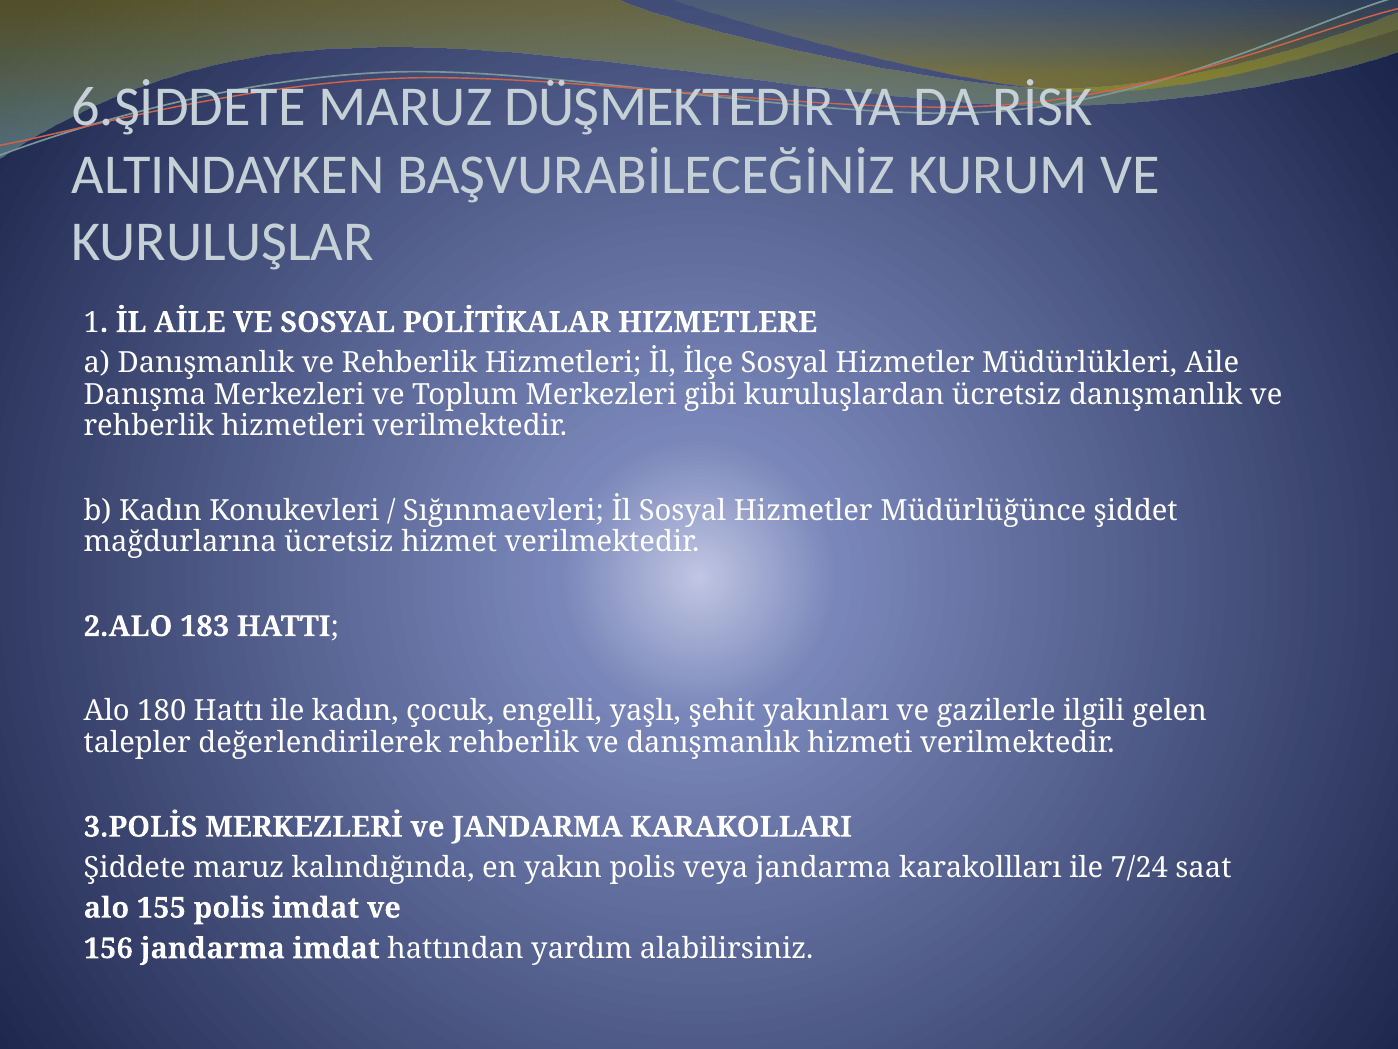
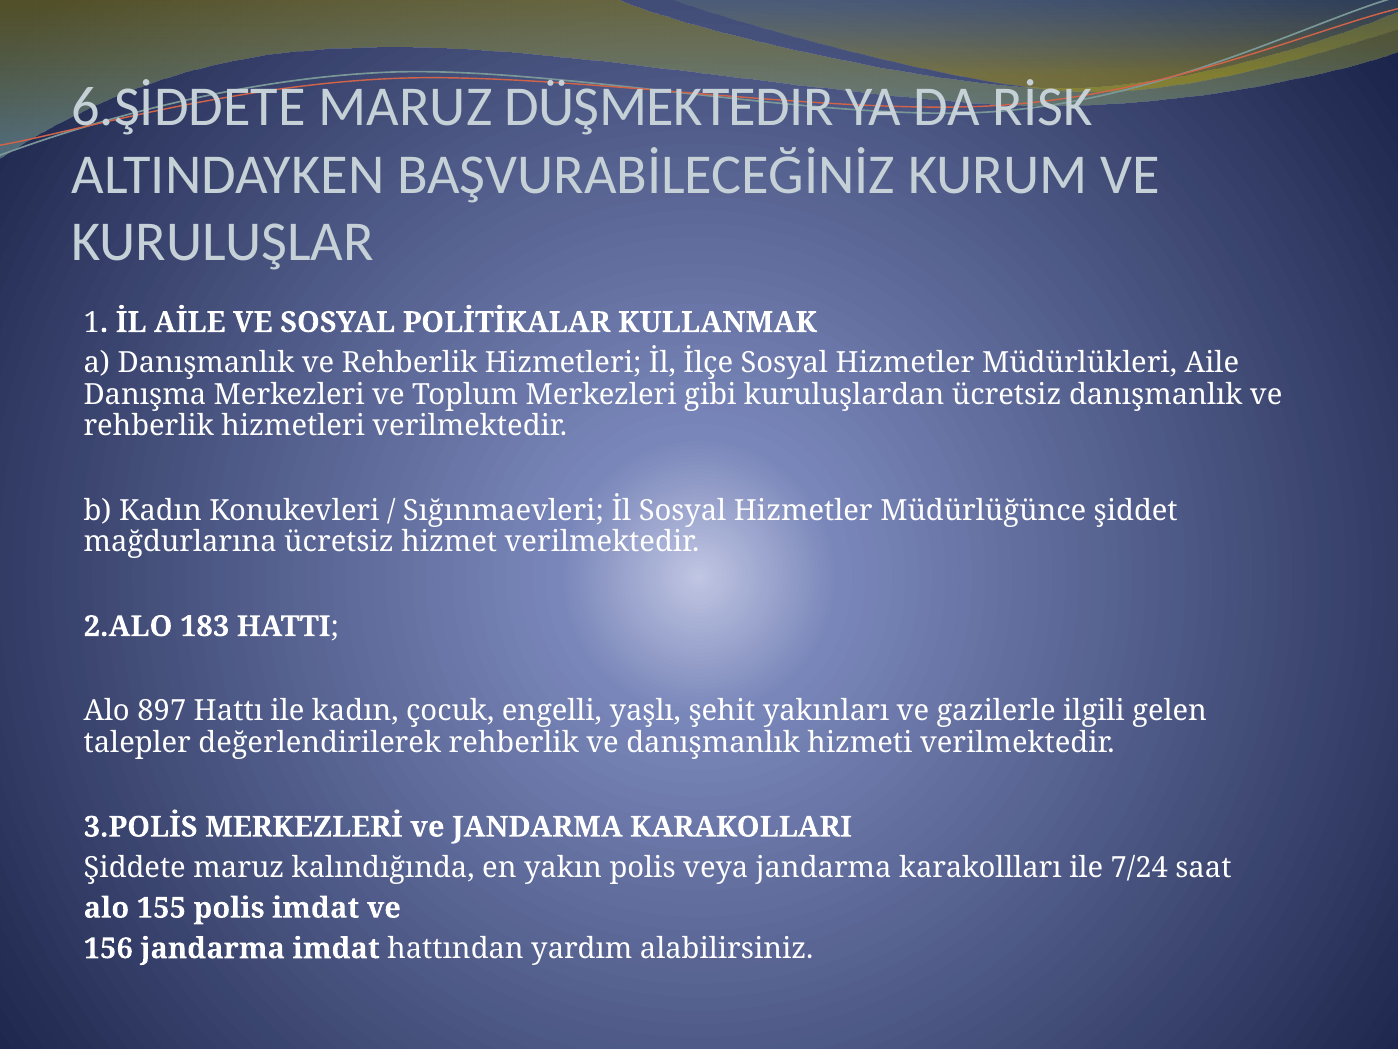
HIZMETLERE: HIZMETLERE -> KULLANMAK (718, 322)
180: 180 -> 897 (162, 711)
